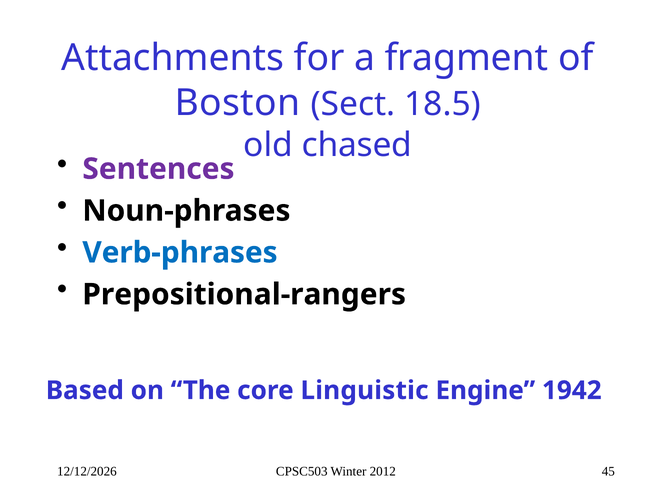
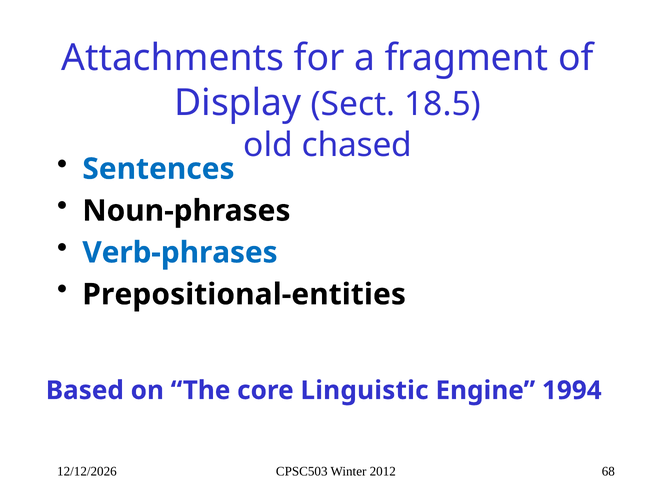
Boston: Boston -> Display (238, 103)
Sentences colour: purple -> blue (158, 169)
Prepositional-rangers: Prepositional-rangers -> Prepositional-entities (244, 294)
1942: 1942 -> 1994 (572, 390)
45: 45 -> 68 (608, 471)
